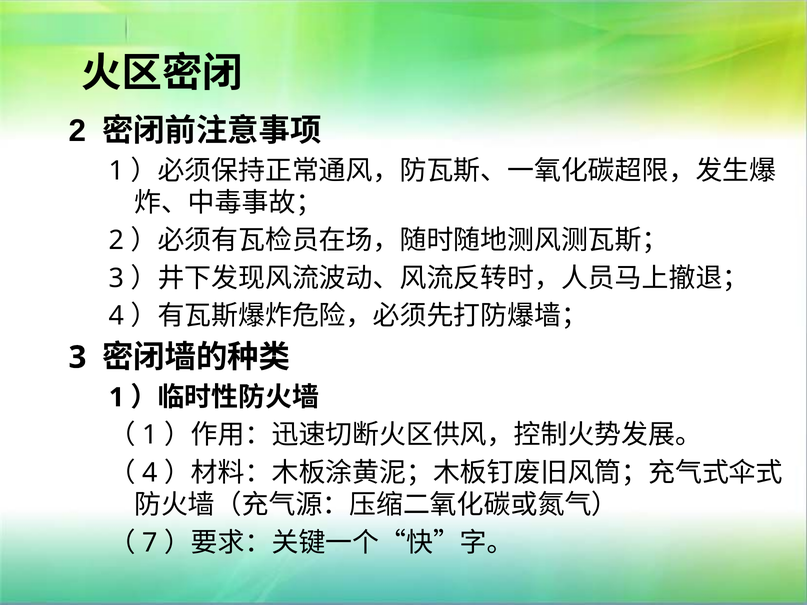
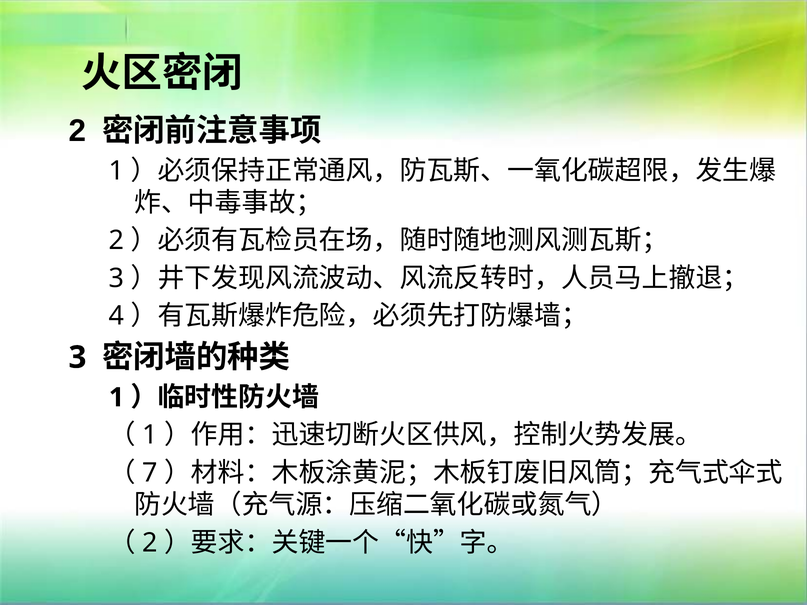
4: 4 -> 7 (150, 473)
7: 7 -> 2 (150, 543)
